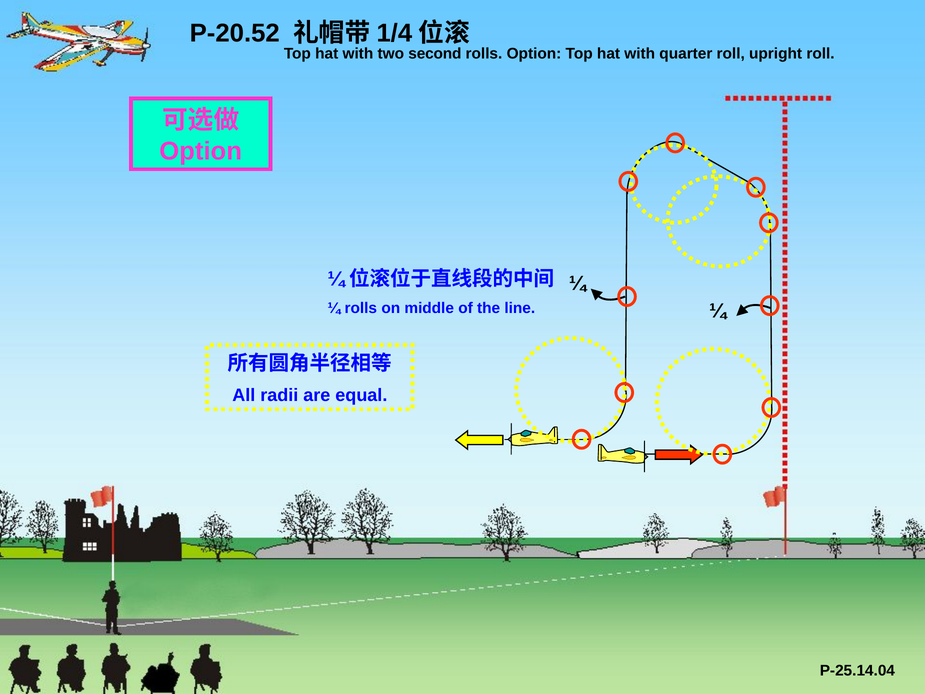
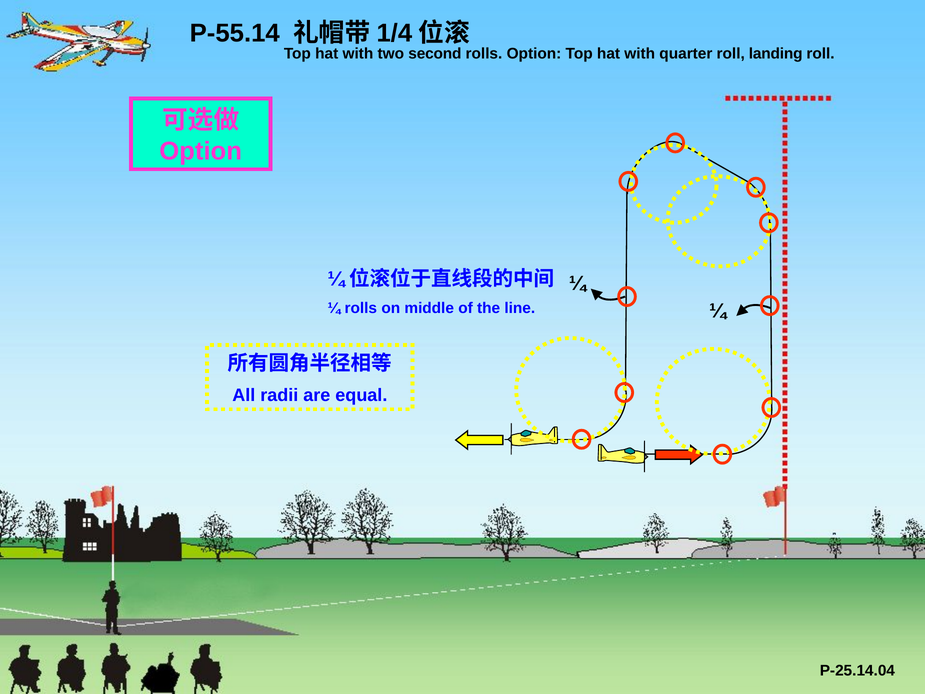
P-20.52: P-20.52 -> P-55.14 (235, 33)
upright: upright -> landing (776, 54)
